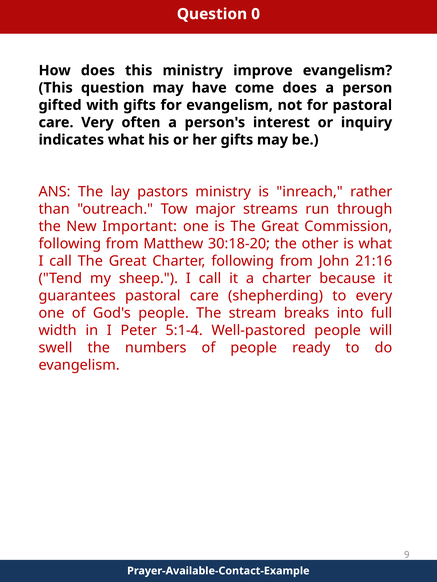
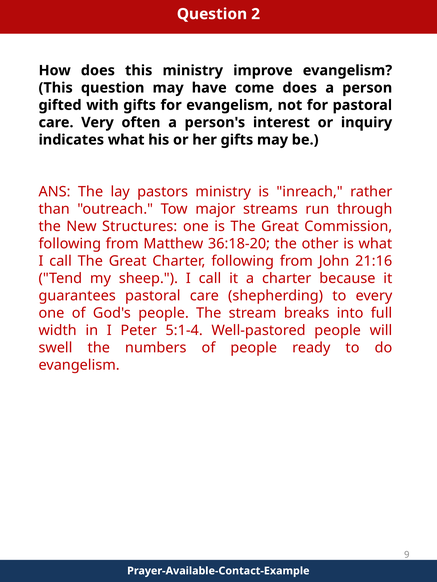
0: 0 -> 2 (256, 14)
Important: Important -> Structures (140, 227)
30:18-20: 30:18-20 -> 36:18-20 (239, 244)
